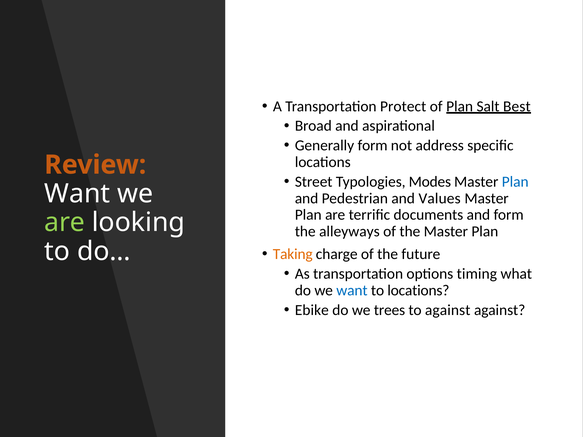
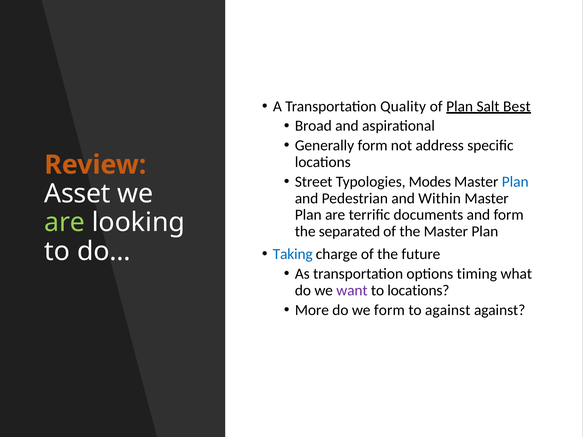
Protect: Protect -> Quality (403, 106)
Want: Want -> Asset (77, 194)
Values: Values -> Within (440, 198)
alleyways: alleyways -> separated (349, 232)
Taking colour: orange -> blue (293, 254)
want colour: blue -> purple (352, 290)
Ebike: Ebike -> More (312, 310)
we trees: trees -> form (389, 310)
